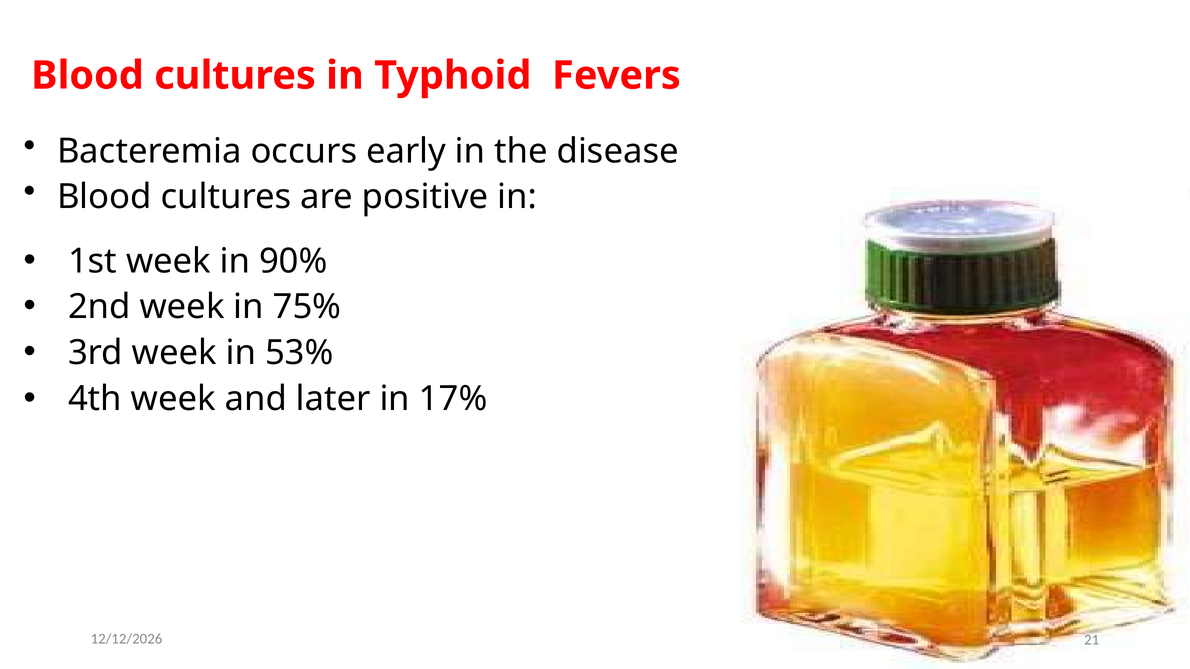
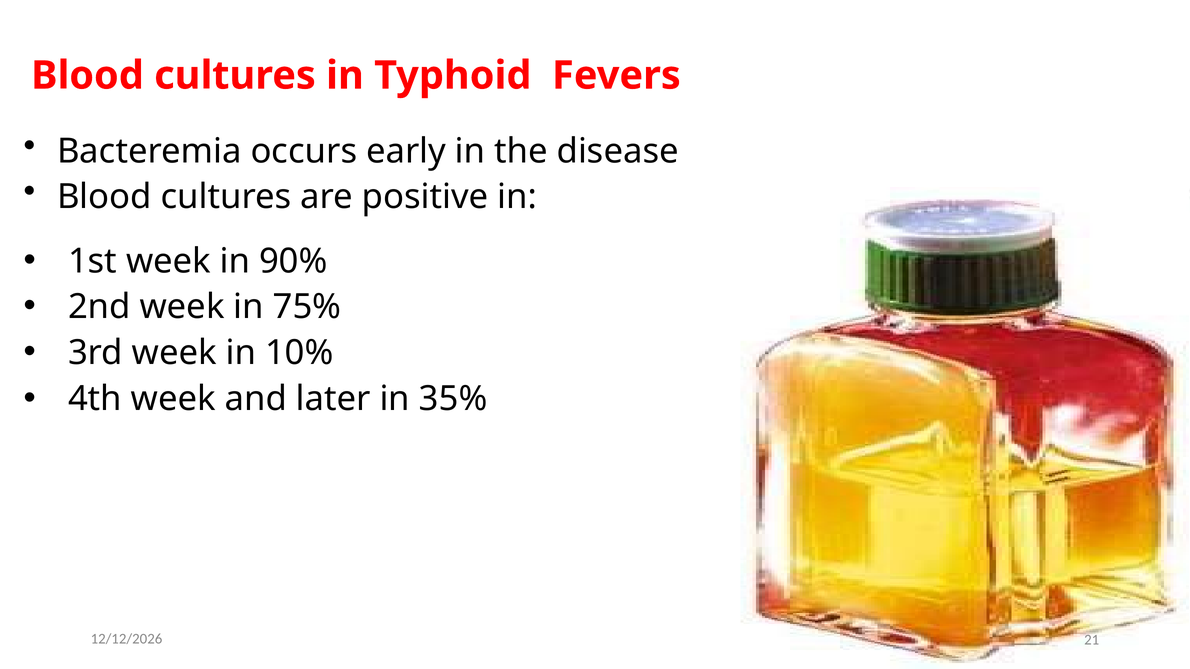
53%: 53% -> 10% (299, 353)
17%: 17% -> 35% (453, 399)
